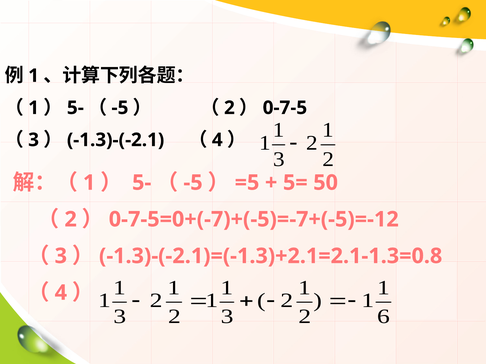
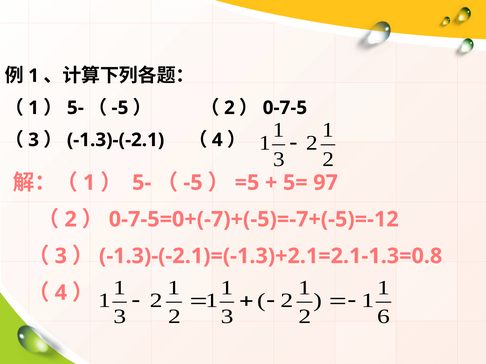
50: 50 -> 97 (326, 183)
